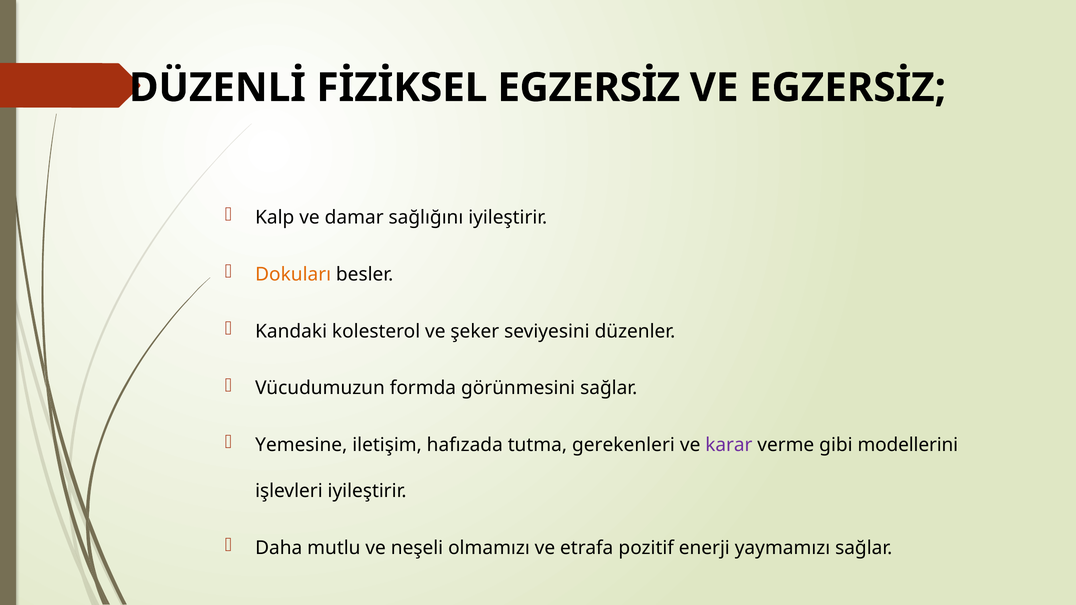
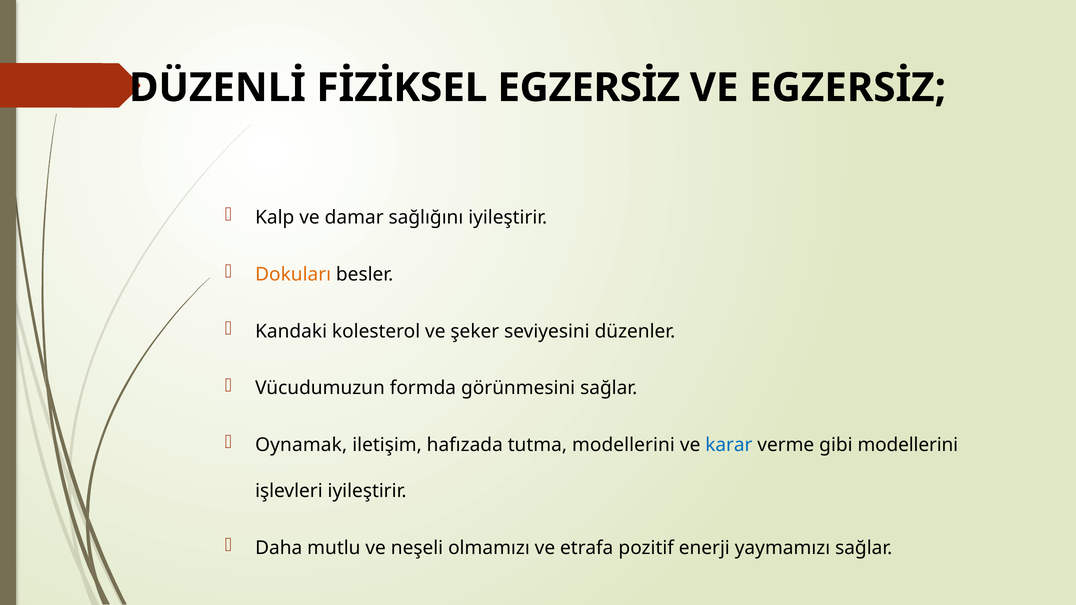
Yemesine: Yemesine -> Oynamak (301, 445)
tutma gerekenleri: gerekenleri -> modellerini (623, 445)
karar colour: purple -> blue (729, 445)
